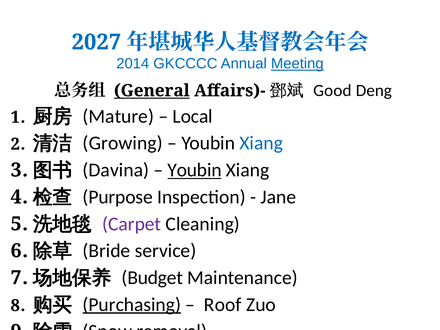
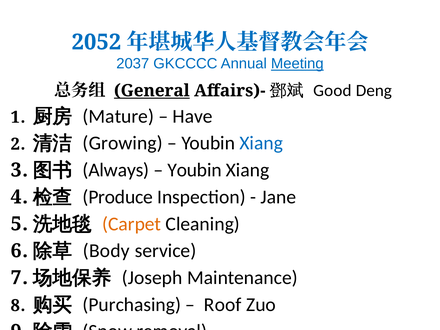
2027: 2027 -> 2052 (96, 42)
2014: 2014 -> 2037 (133, 64)
Local: Local -> Have (193, 116)
Davina: Davina -> Always (116, 170)
Youbin underline: present -> none (195, 170)
Purpose: Purpose -> Produce (118, 197)
Carpet colour: purple -> orange (132, 224)
Bride: Bride -> Body (106, 251)
Budget: Budget -> Joseph (152, 278)
Purchasing underline: present -> none (132, 305)
